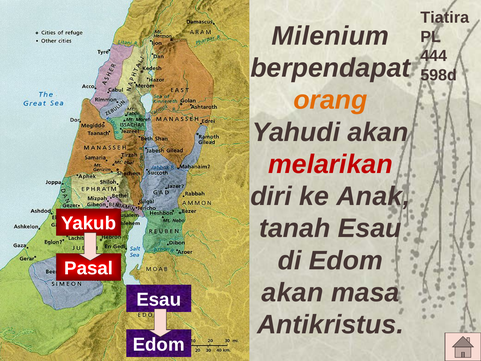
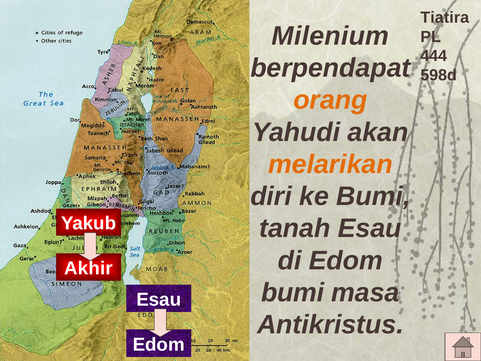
melarikan colour: red -> orange (330, 164)
ke Anak: Anak -> Bumi (373, 196)
Pasal: Pasal -> Akhir (89, 268)
akan: akan -> bumi (293, 292)
